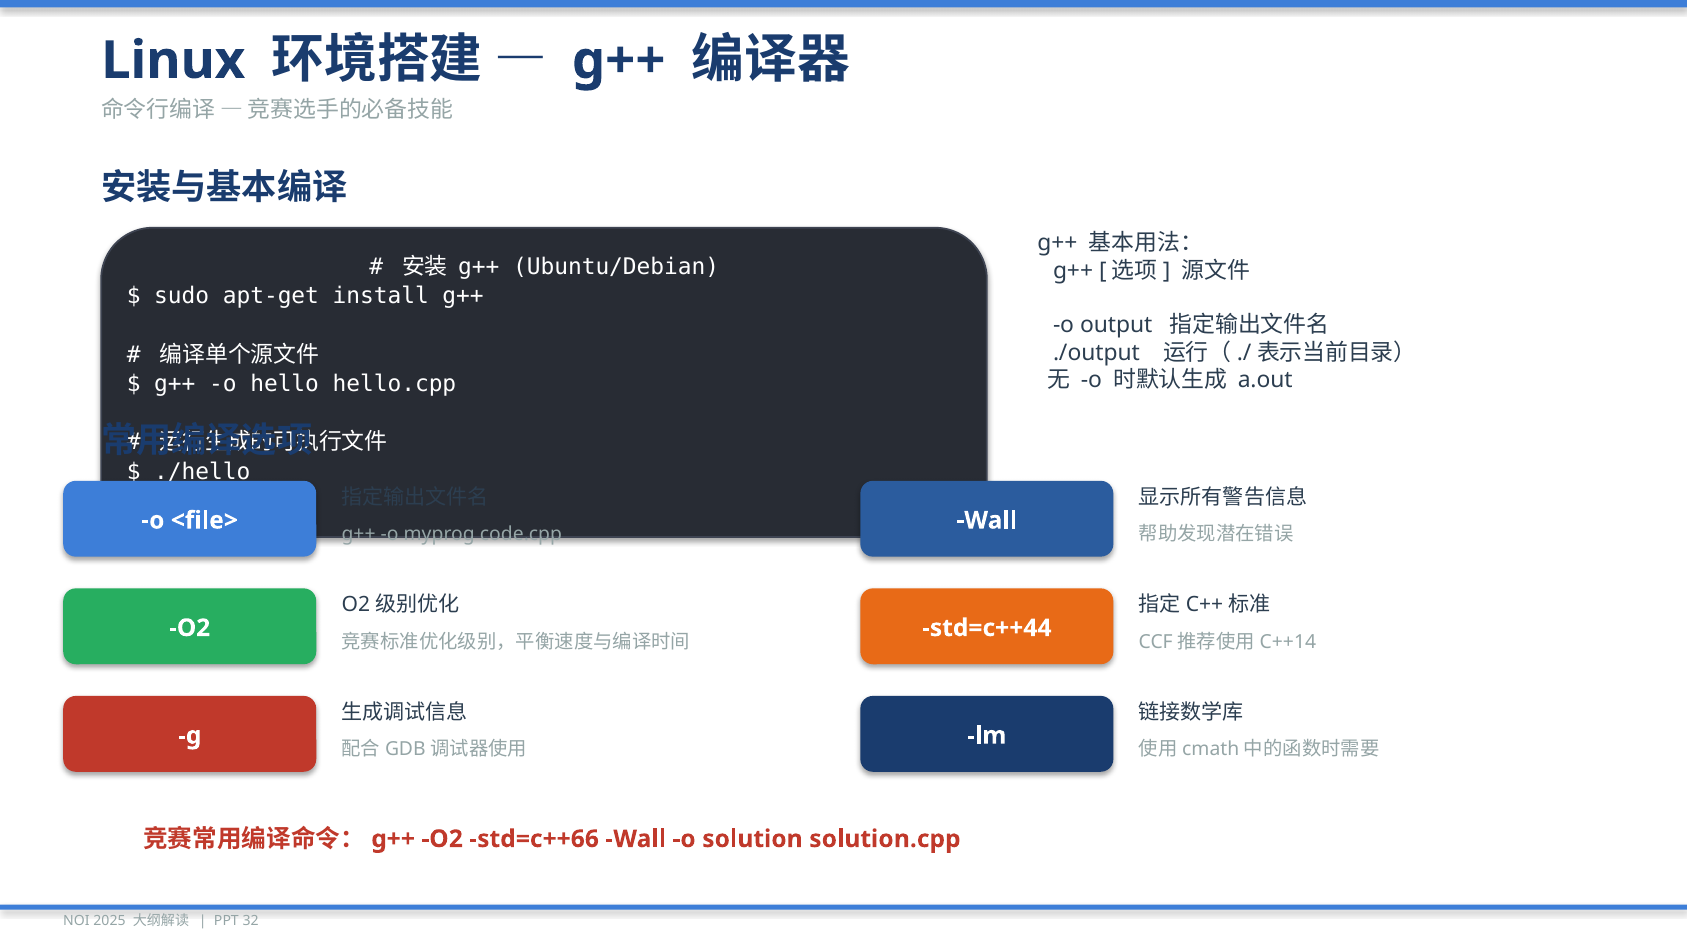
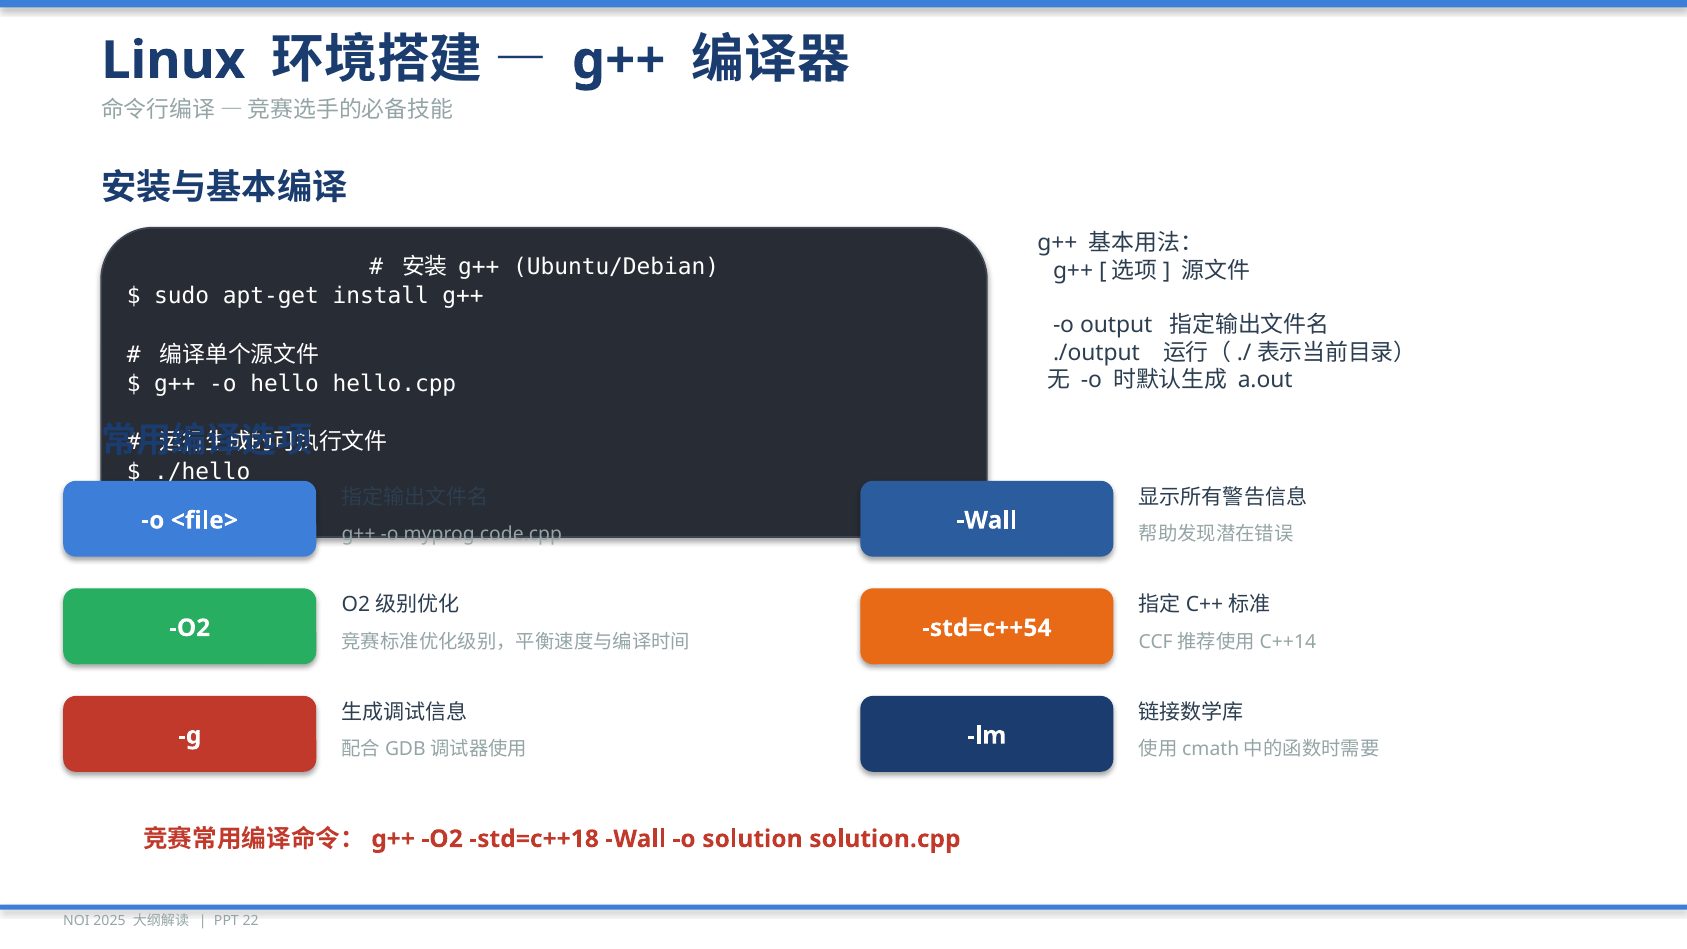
std=c++44: std=c++44 -> std=c++54 (987, 628)
std=c++66: std=c++66 -> std=c++18 (534, 839)
32: 32 -> 22 (251, 920)
